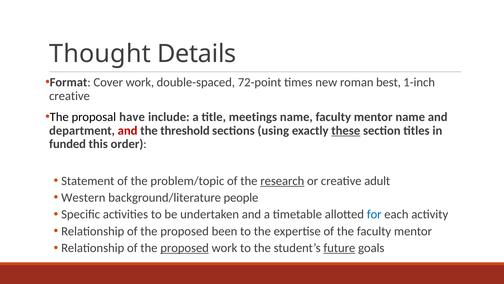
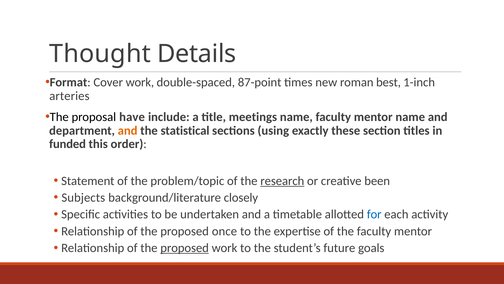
72-point: 72-point -> 87-point (260, 82)
creative: creative -> arteries (69, 96)
and colour: red -> orange (128, 130)
threshold: threshold -> statistical (185, 130)
these underline: present -> none (346, 130)
adult: adult -> been (377, 181)
Western: Western -> Subjects (83, 197)
people: people -> closely (241, 197)
been: been -> once (224, 231)
future underline: present -> none (339, 248)
